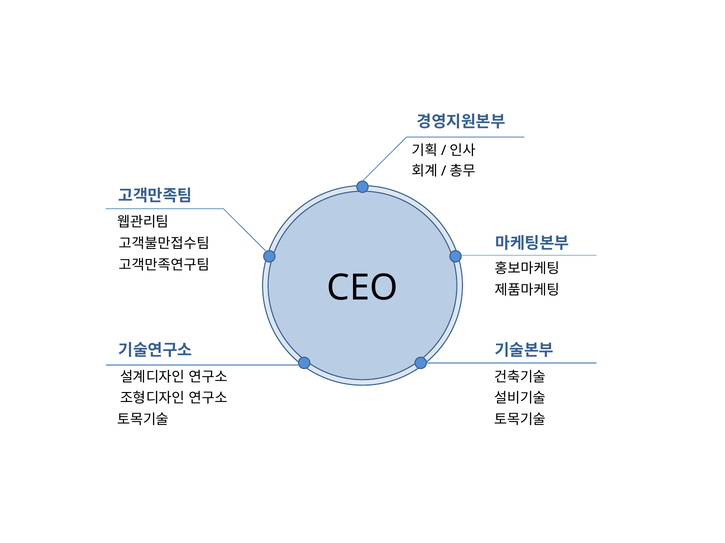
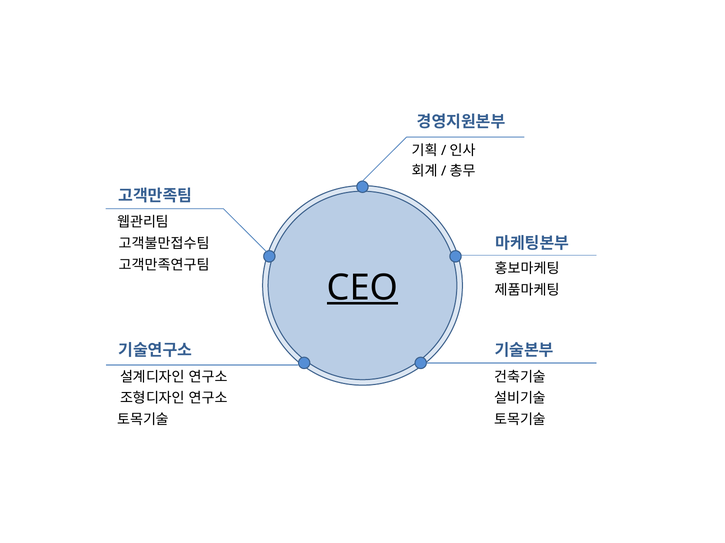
CEO underline: none -> present (362, 288)
